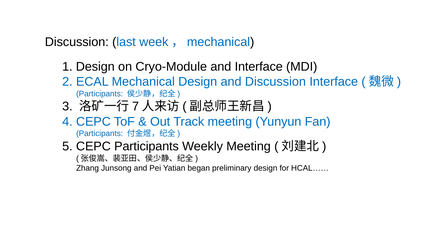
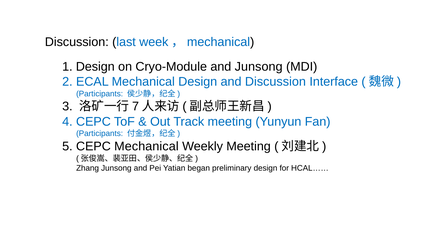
and Interface: Interface -> Junsong (259, 66)
CEPC Participants: Participants -> Mechanical (146, 146)
